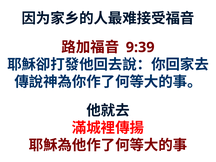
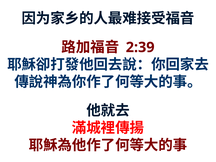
9:39: 9:39 -> 2:39 (140, 47)
